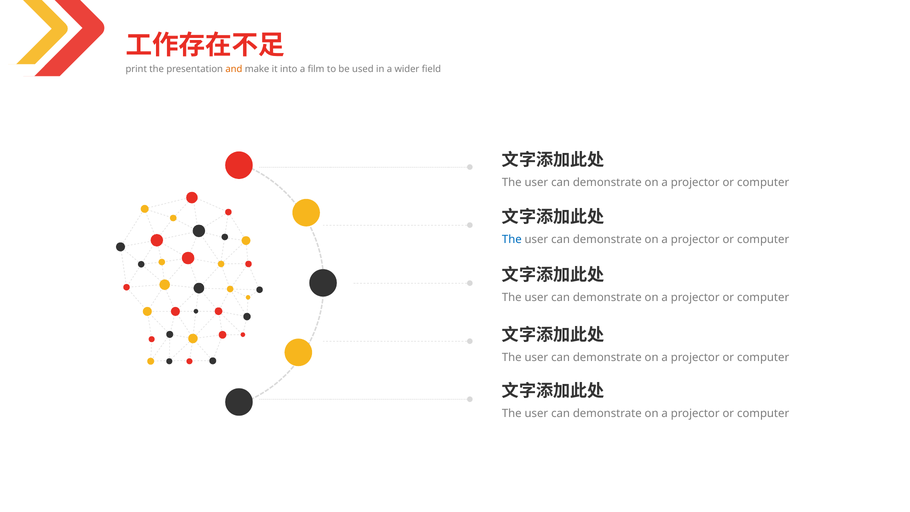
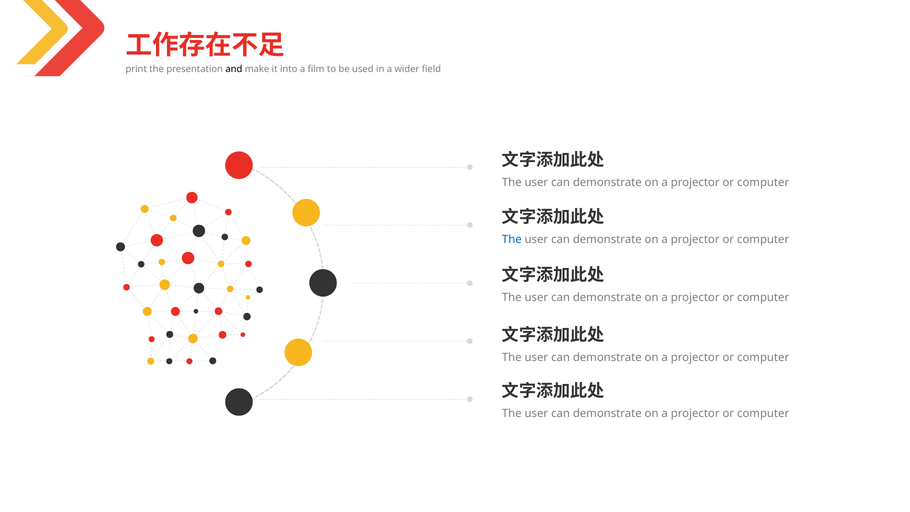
and colour: orange -> black (234, 69)
